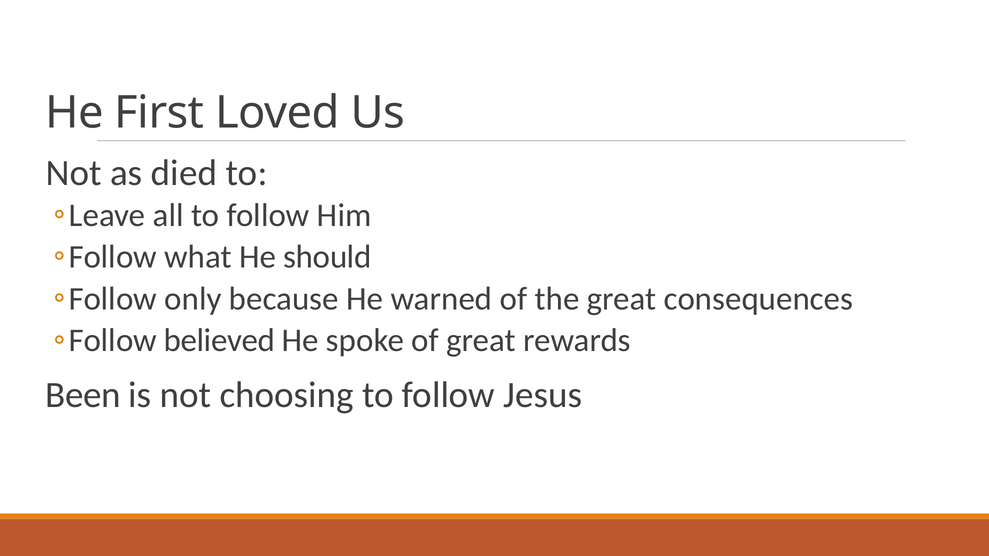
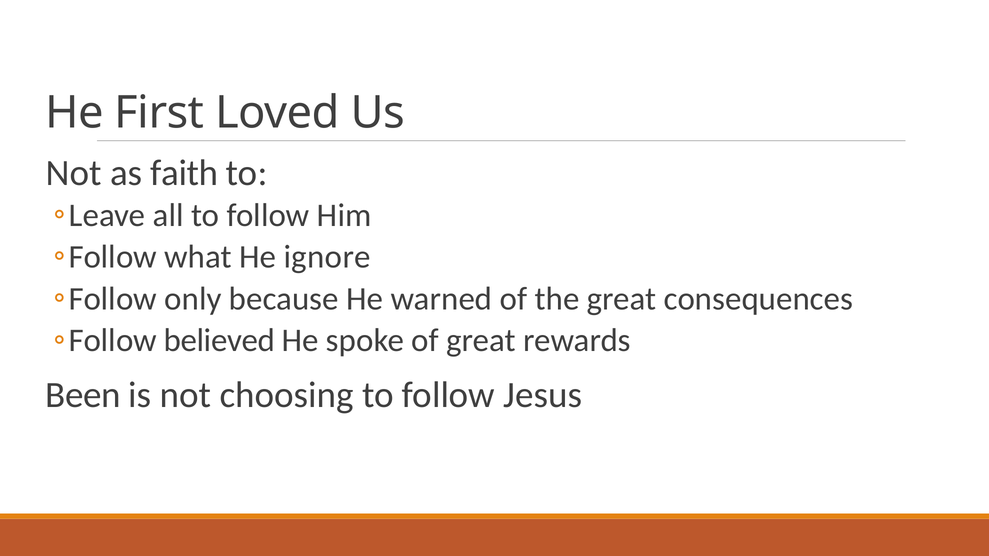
died: died -> faith (184, 173)
should: should -> ignore (327, 257)
